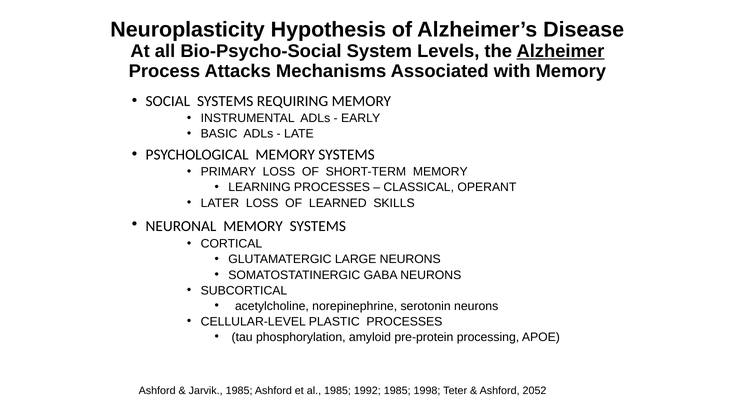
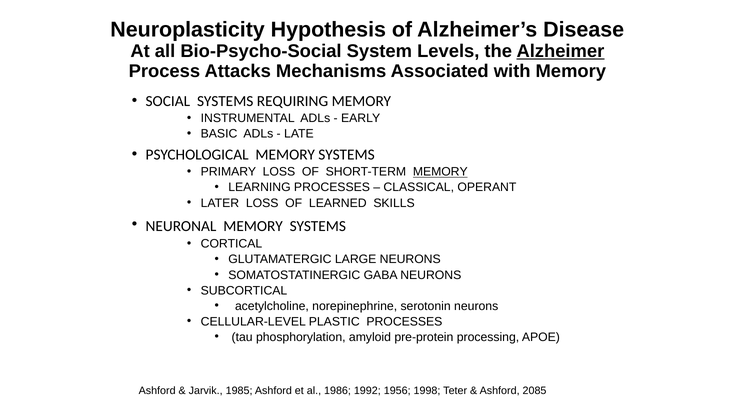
MEMORY underline: none -> present (440, 172)
al 1985: 1985 -> 1986 (337, 391)
1992 1985: 1985 -> 1956 (397, 391)
2052: 2052 -> 2085 (535, 391)
